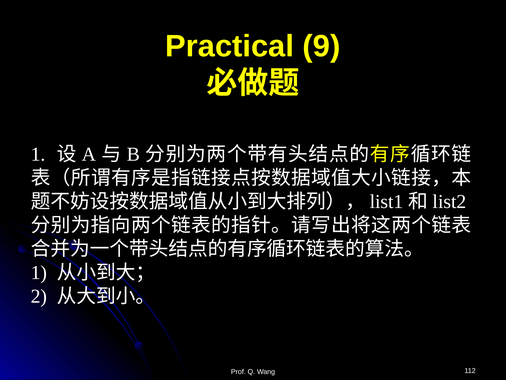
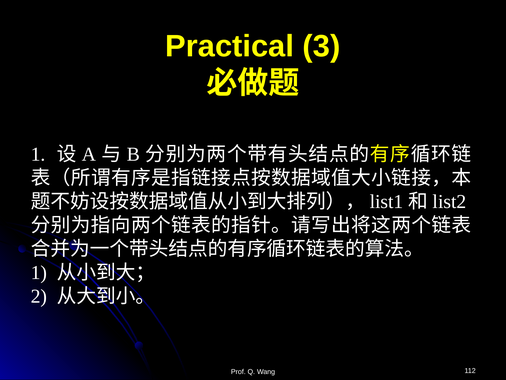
9: 9 -> 3 (322, 46)
